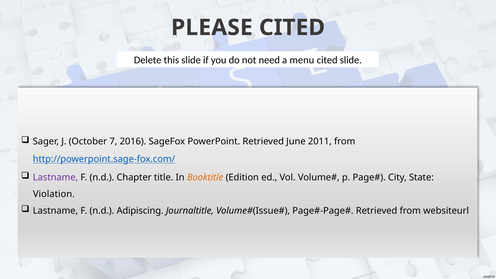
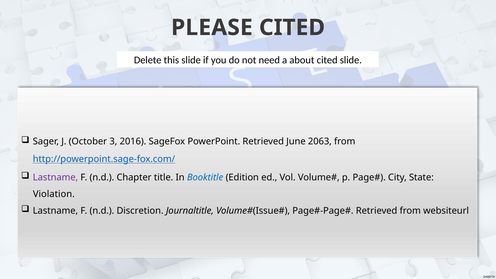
menu: menu -> about (302, 60)
7: 7 -> 3 (113, 142)
2011: 2011 -> 2063 (320, 142)
Booktitle colour: orange -> blue (205, 177)
Adipiscing: Adipiscing -> Discretion (140, 211)
